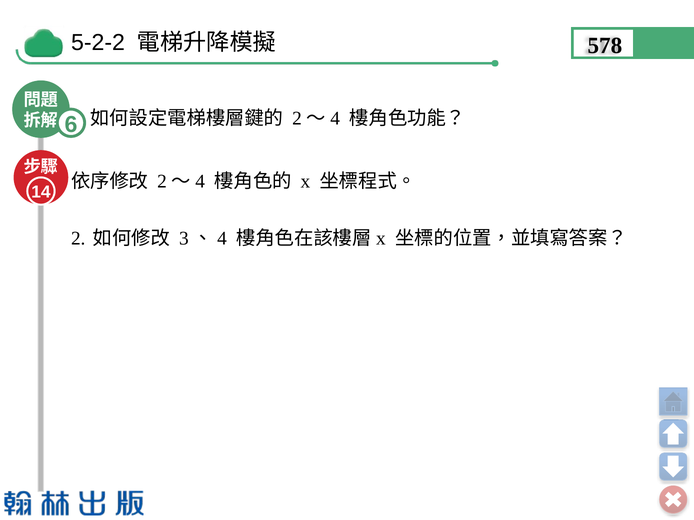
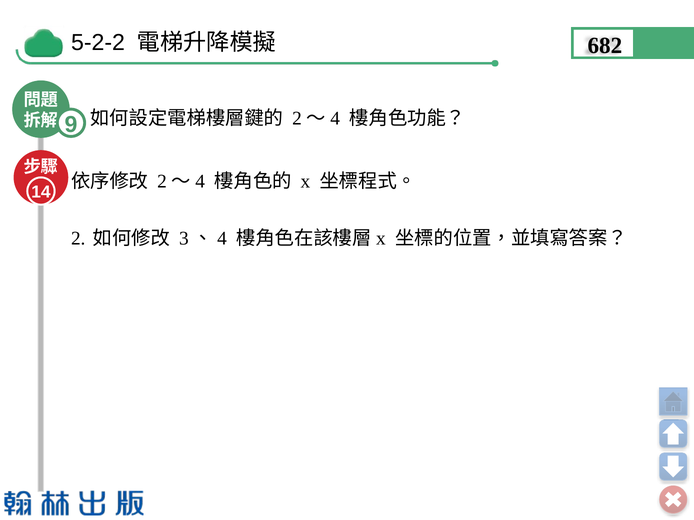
578: 578 -> 682 (605, 45)
6: 6 -> 9 (71, 125)
